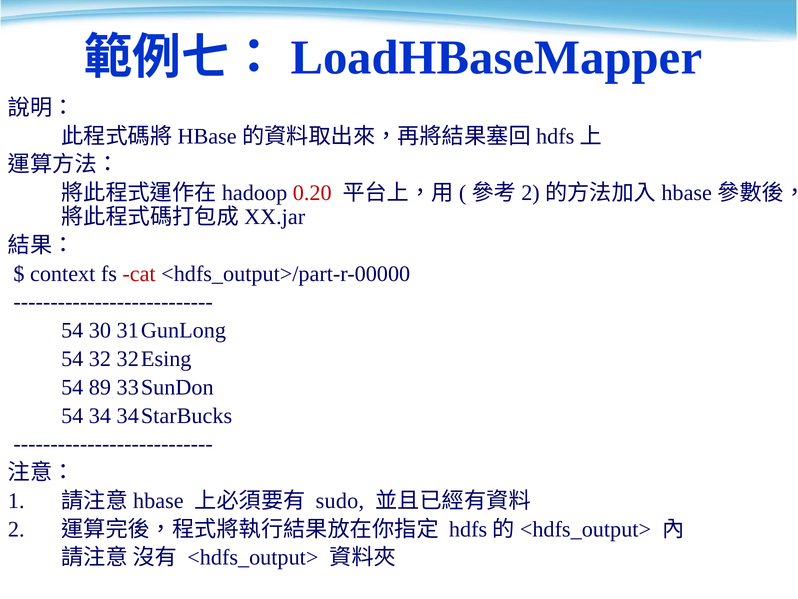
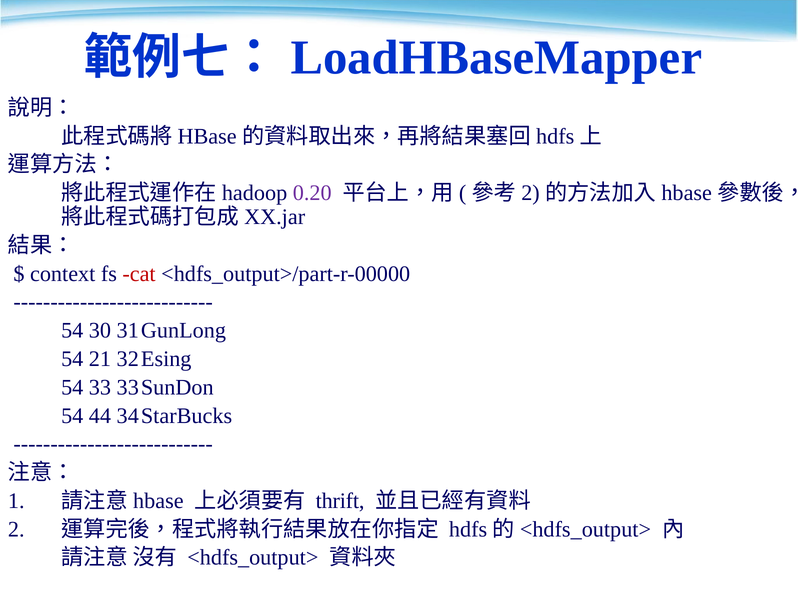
0.20 colour: red -> purple (312, 193)
32: 32 -> 21 (100, 359)
89: 89 -> 33 (100, 387)
34: 34 -> 44 (100, 415)
sudo: sudo -> thrift (340, 500)
